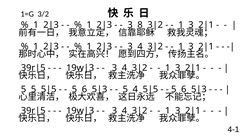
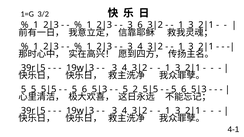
3 8: 8 -> 6 (140, 25)
5 4: 4 -> 2 (135, 89)
